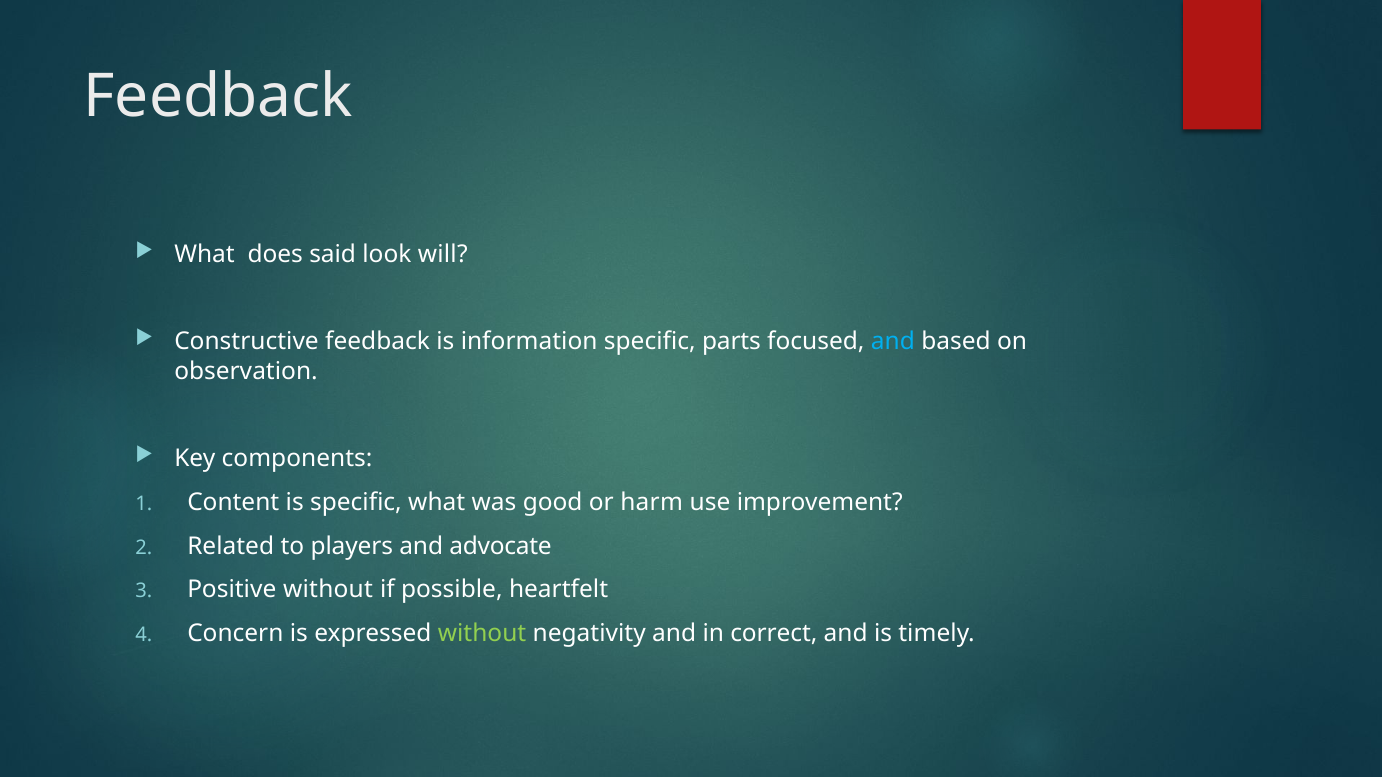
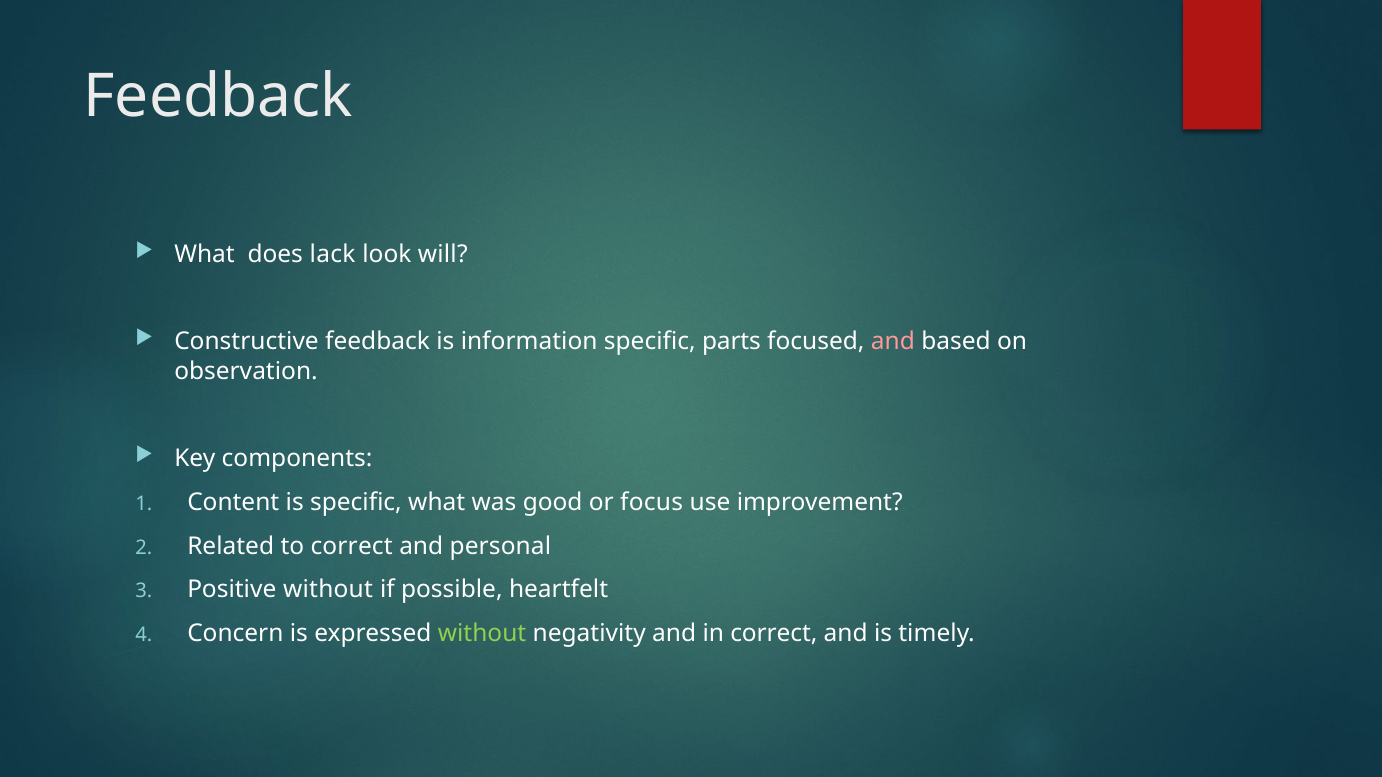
said: said -> lack (333, 254)
and colour: light blue -> pink (893, 342)
harm: harm -> focus (652, 503)
to players: players -> correct (352, 546)
advocate: advocate -> personal (500, 546)
